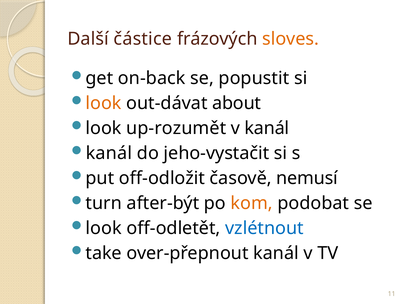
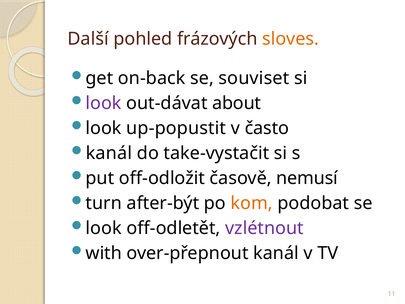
částice: částice -> pohled (143, 39)
popustit: popustit -> souviset (254, 78)
look colour: orange -> purple (104, 103)
up-rozumět: up-rozumět -> up-popustit (176, 128)
v kanál: kanál -> často (267, 128)
jeho-vystačit: jeho-vystačit -> take-vystačit (216, 153)
vzlétnout colour: blue -> purple (264, 228)
take: take -> with (104, 253)
